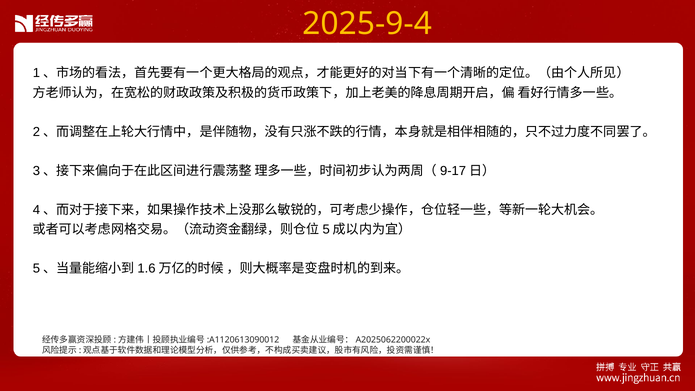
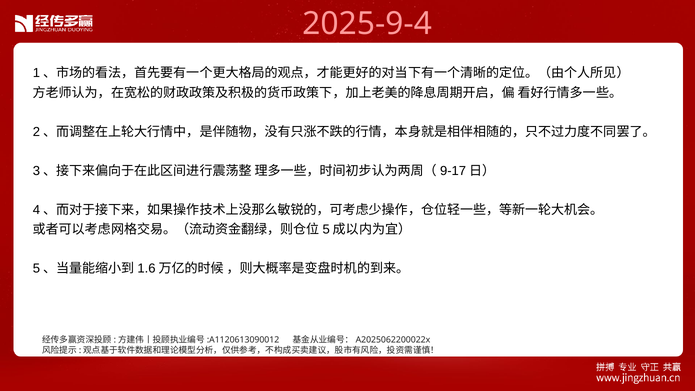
2025-9-4 colour: yellow -> pink (367, 24)
